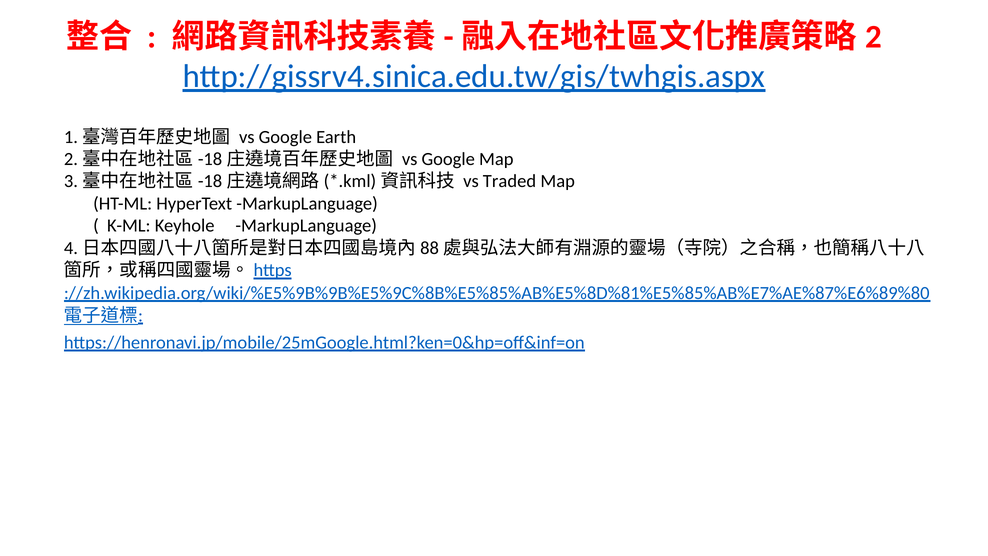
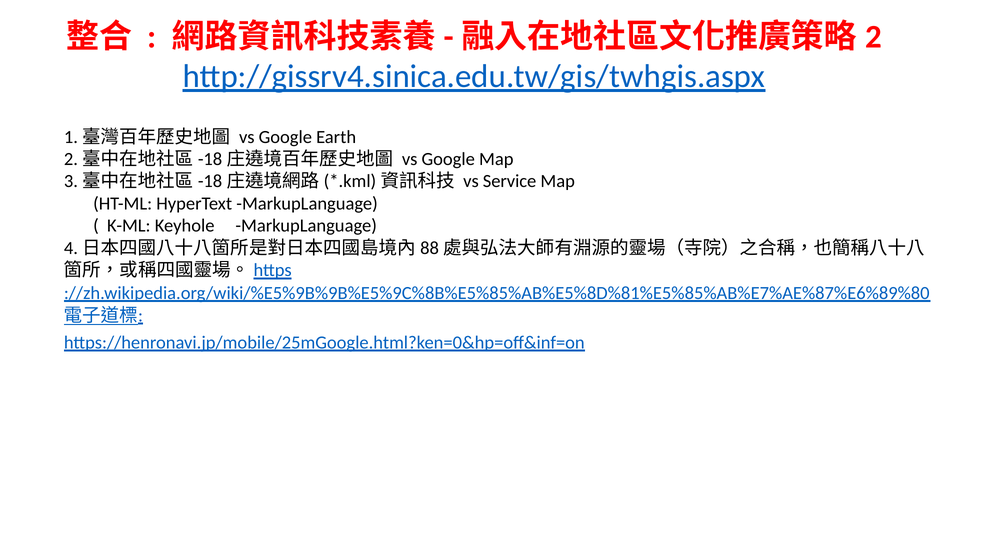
Traded: Traded -> Service (510, 181)
